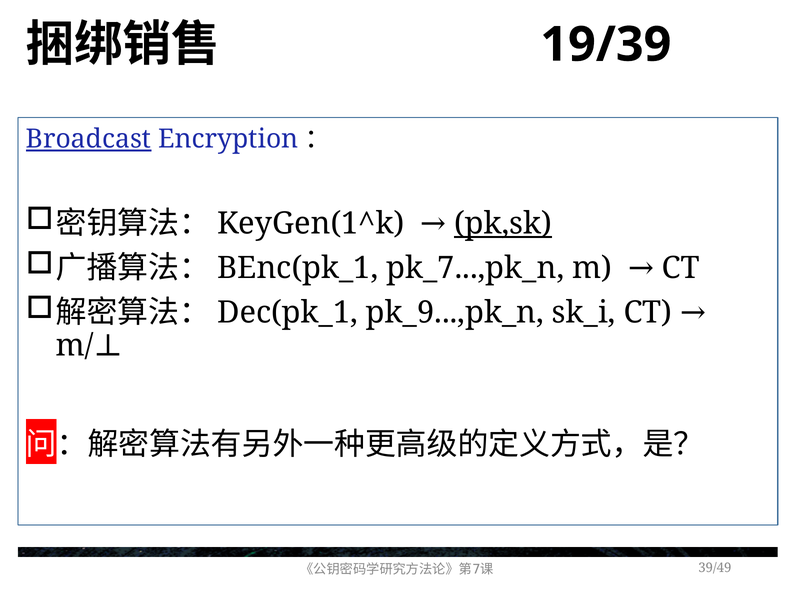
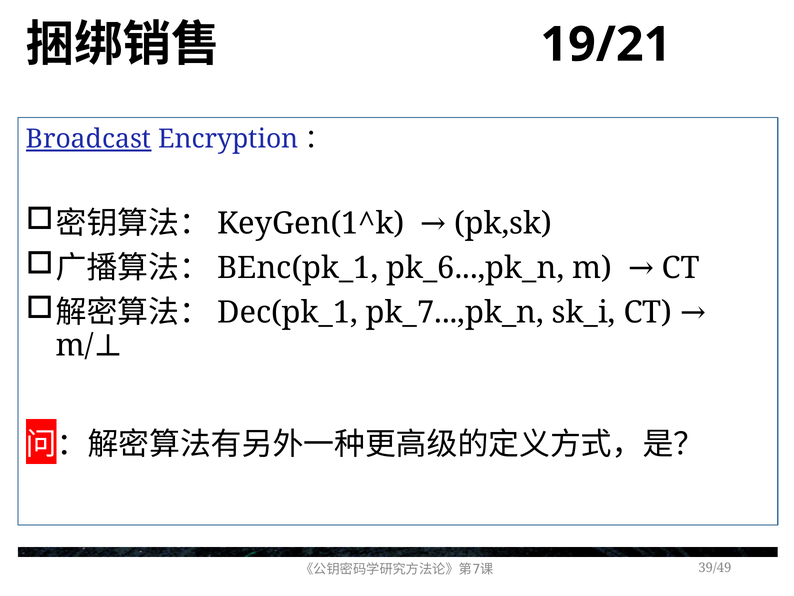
19/39: 19/39 -> 19/21 (606, 45)
pk,sk underline: present -> none (503, 223)
pk_7...,pk_n: pk_7...,pk_n -> pk_6...,pk_n (475, 268)
pk_9...,pk_n: pk_9...,pk_n -> pk_7...,pk_n (455, 312)
